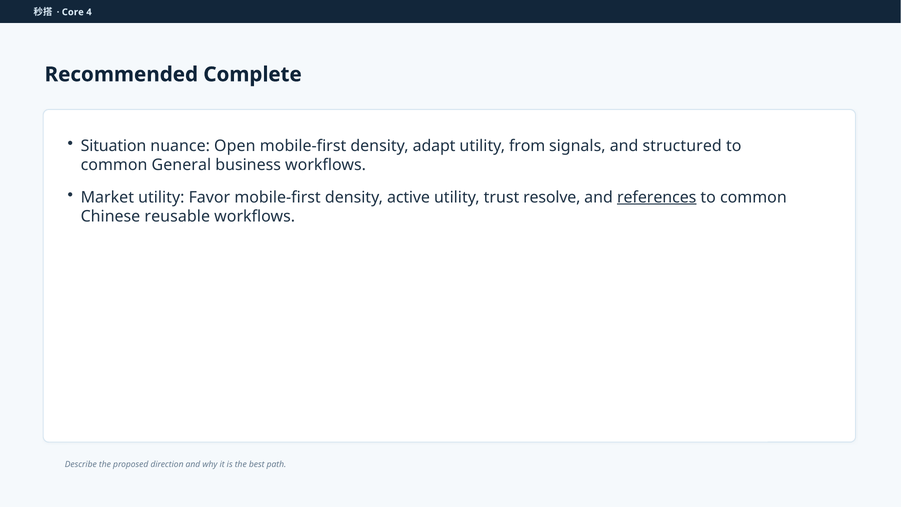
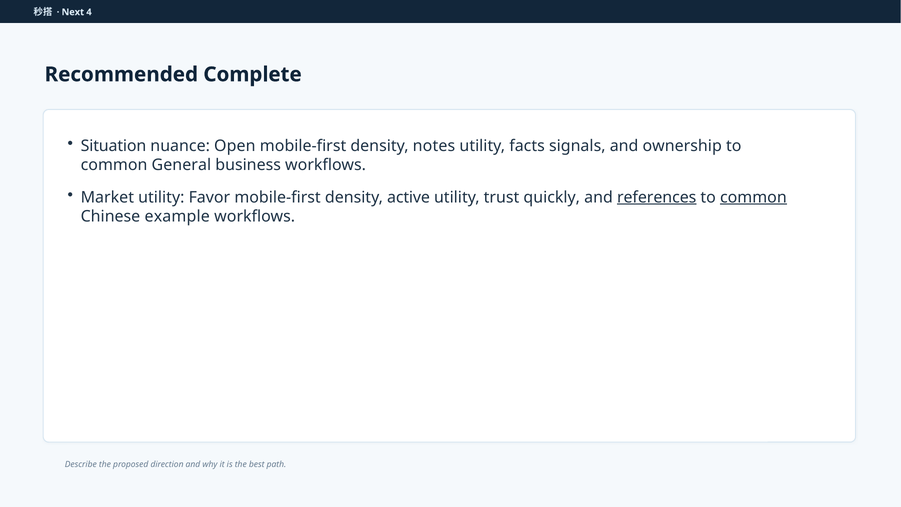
Core: Core -> Next (73, 12)
adapt: adapt -> notes (434, 146)
from: from -> facts (527, 146)
structured: structured -> ownership (682, 146)
resolve: resolve -> quickly (552, 197)
common underline: none -> present (753, 197)
reusable: reusable -> example (177, 216)
